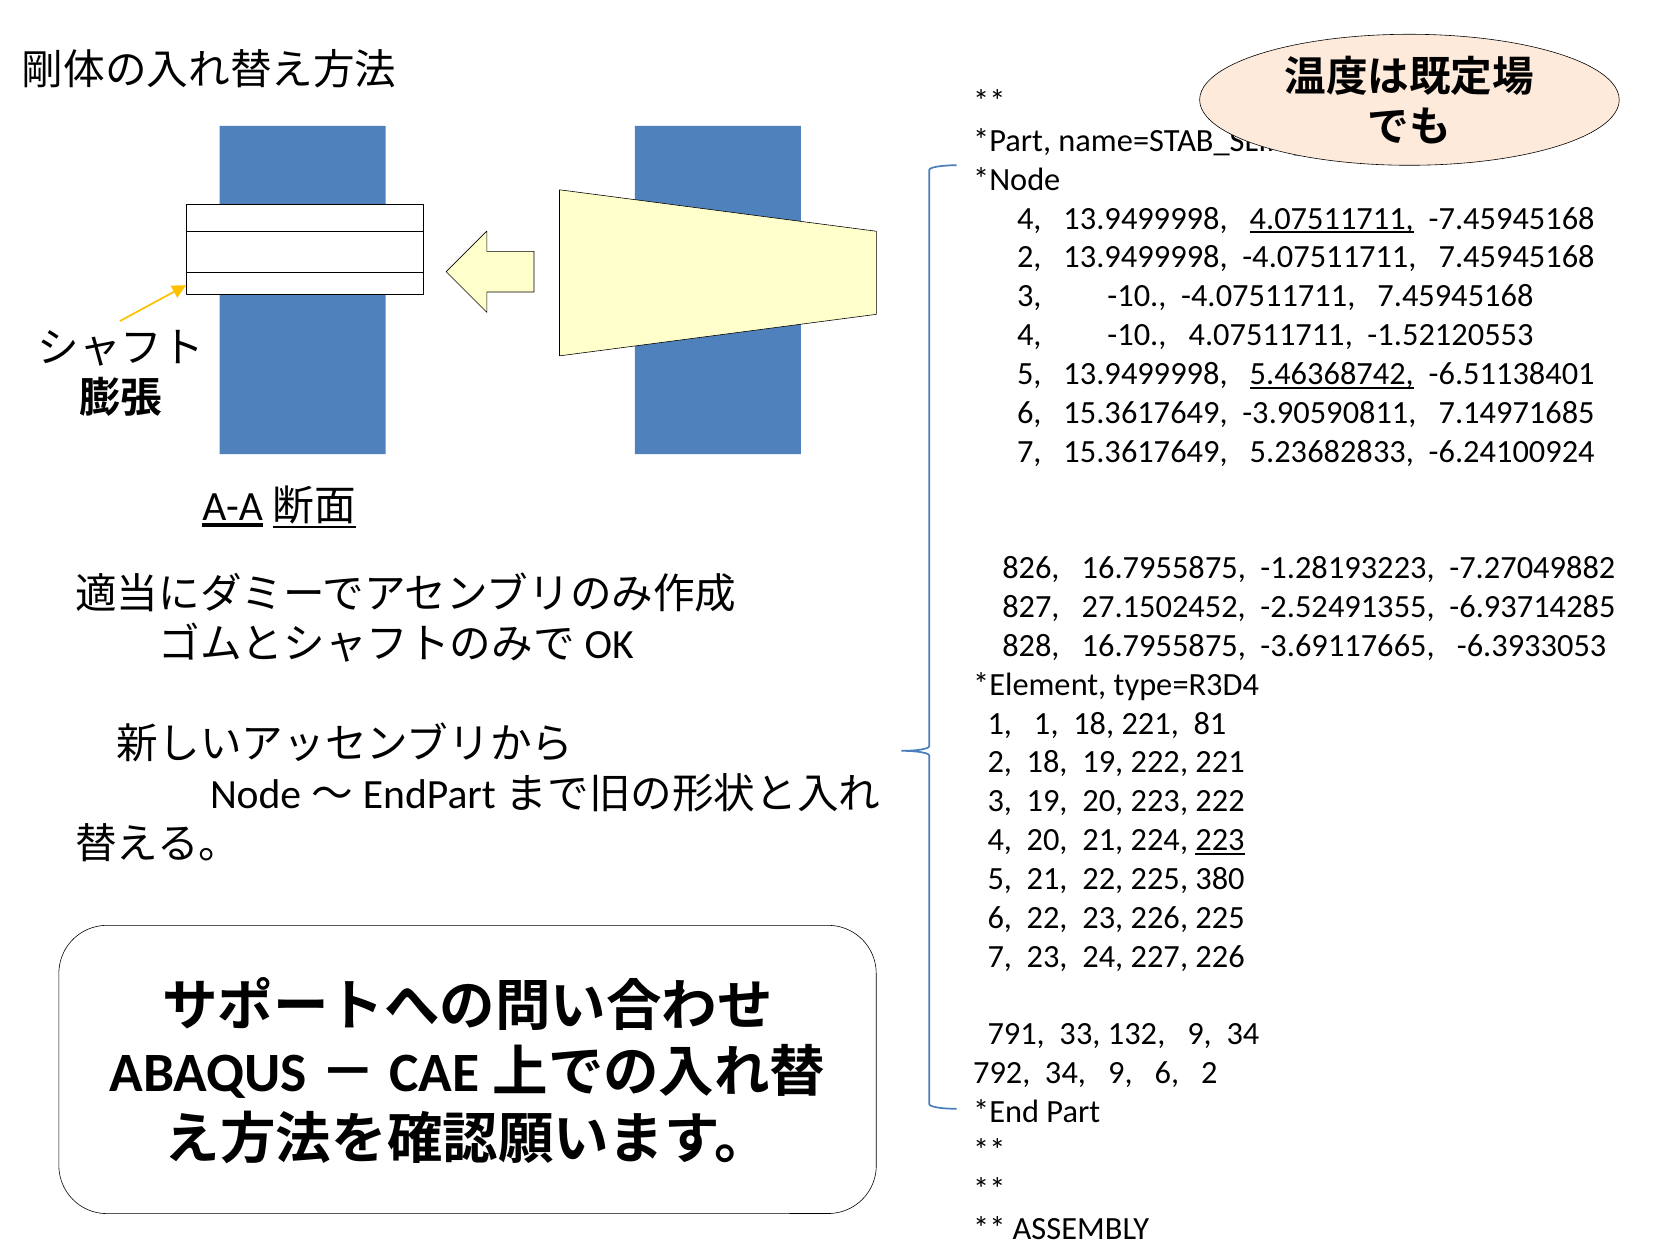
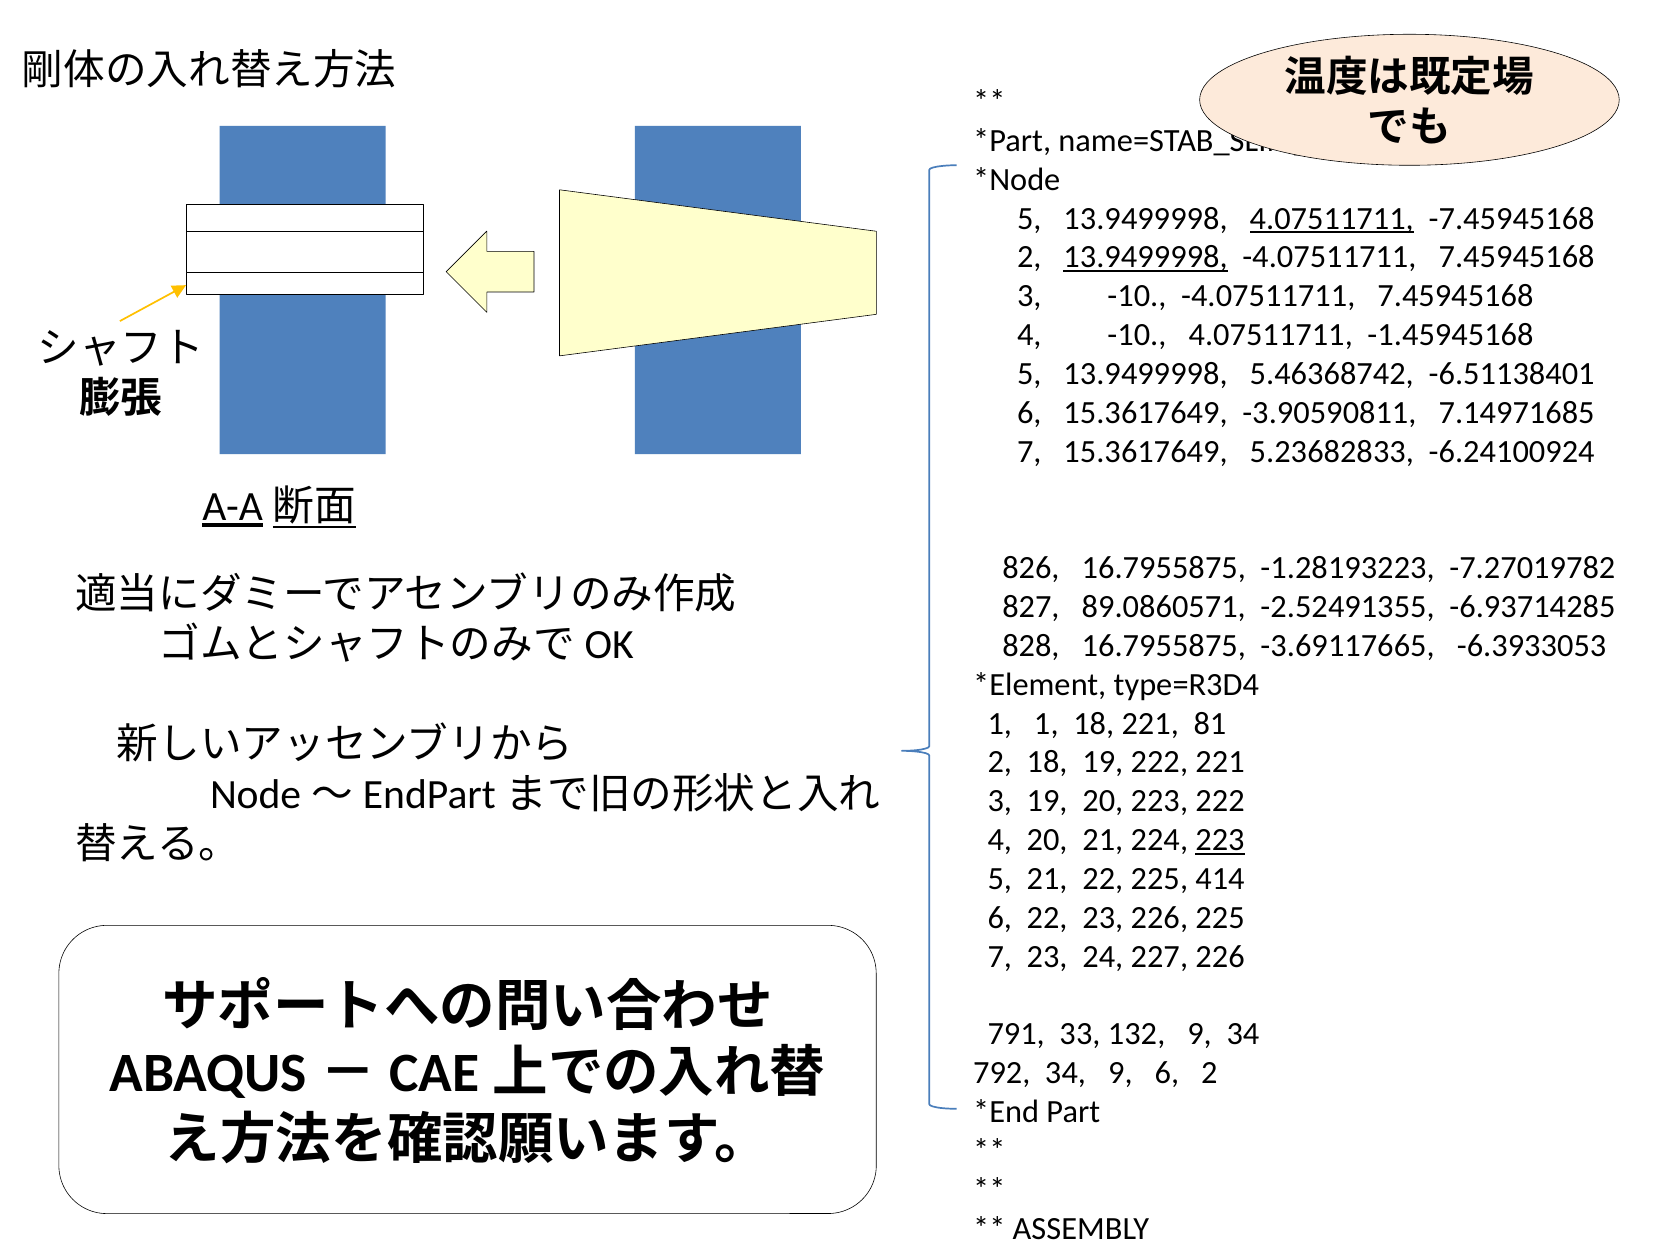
4: 4 -> 5 (1029, 218)
13.9499998 underline: none -> present (1146, 257)
-1.52120553: -1.52120553 -> -1.45945168 (1451, 335)
5.46368742 underline: present -> none (1332, 374)
-7.27049882: -7.27049882 -> -7.27019782 (1532, 568)
27.1502452: 27.1502452 -> 89.0860571 (1164, 607)
380: 380 -> 414 (1220, 879)
